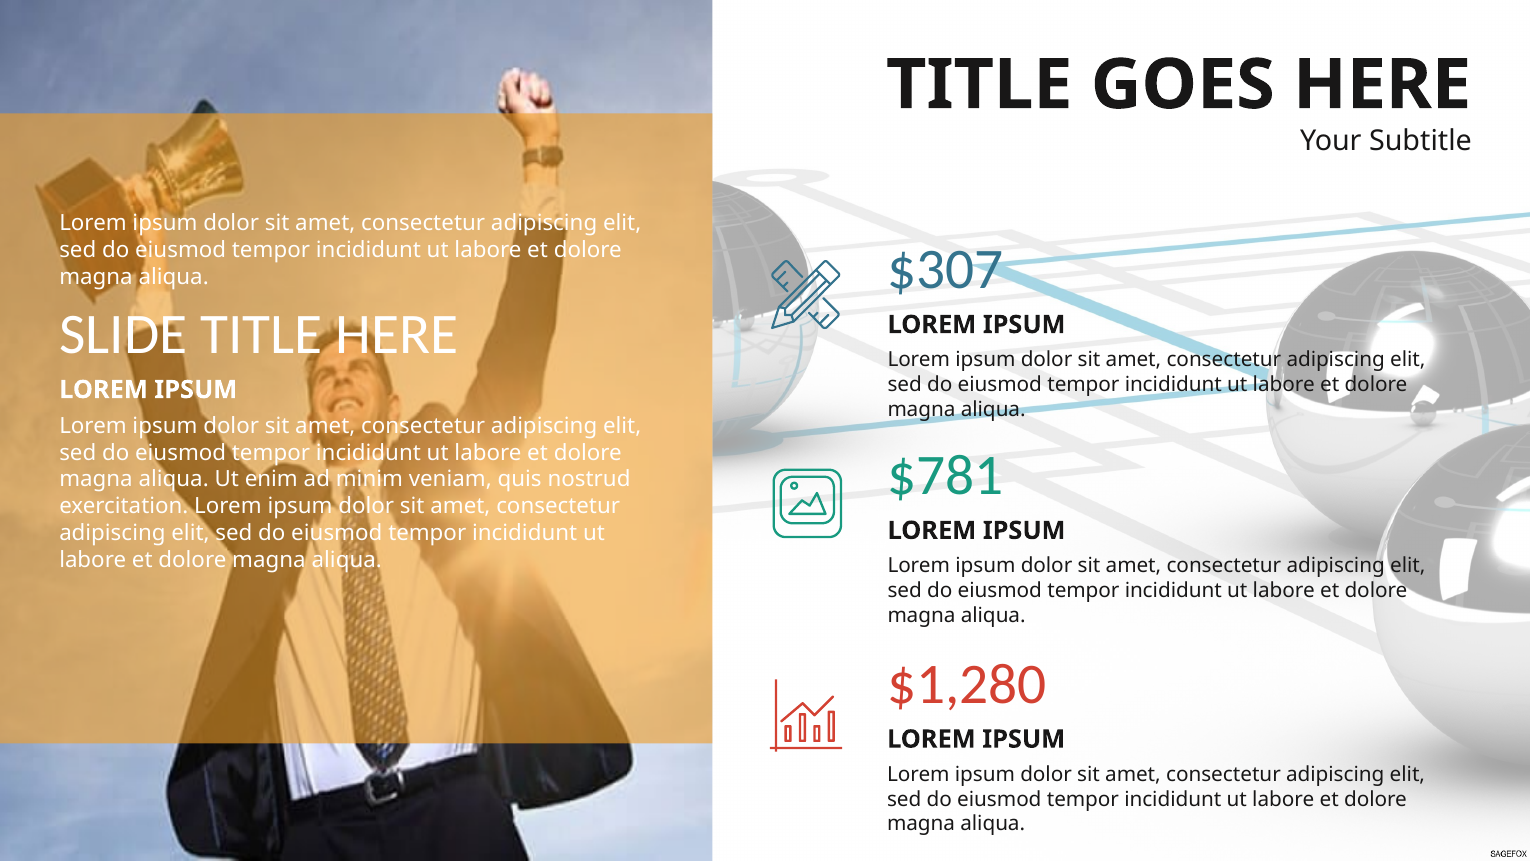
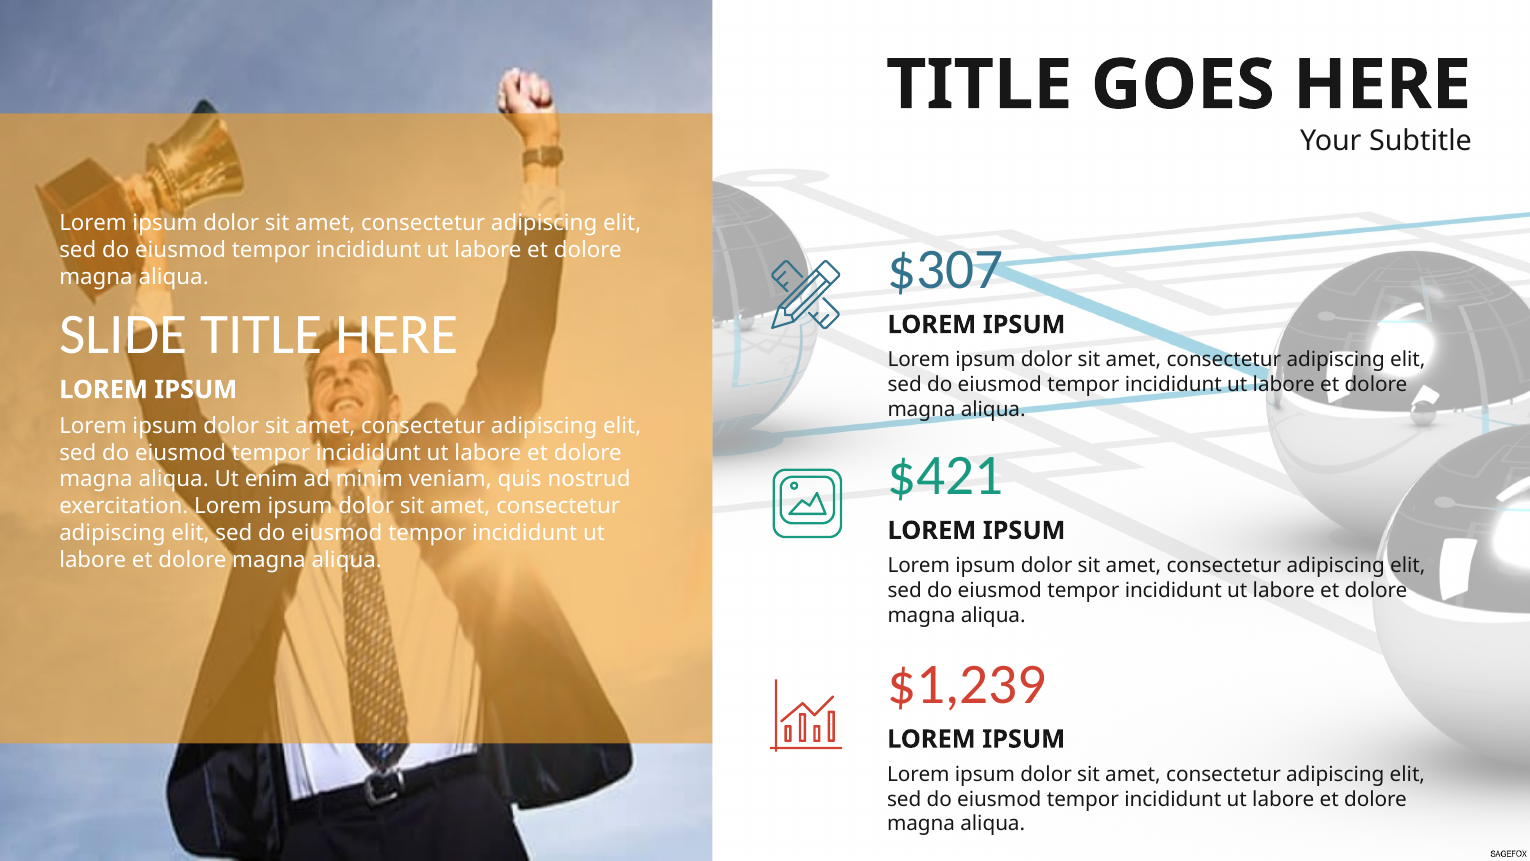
$781: $781 -> $421 (946, 475)
$1,280: $1,280 -> $1,239 (967, 684)
